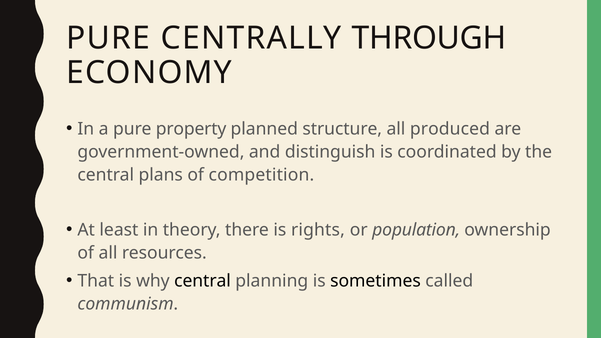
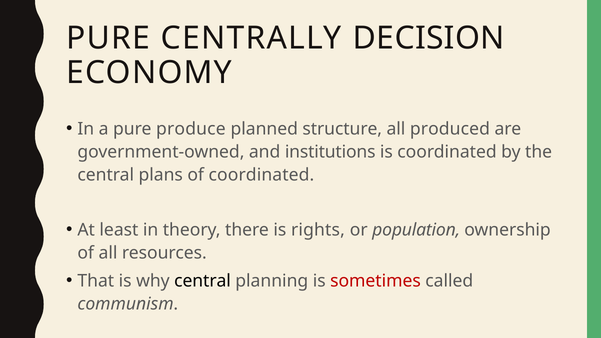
THROUGH: THROUGH -> DECISION (429, 38)
property: property -> produce (191, 129)
distinguish: distinguish -> institutions (330, 152)
of competition: competition -> coordinated (261, 175)
sometimes colour: black -> red (375, 281)
